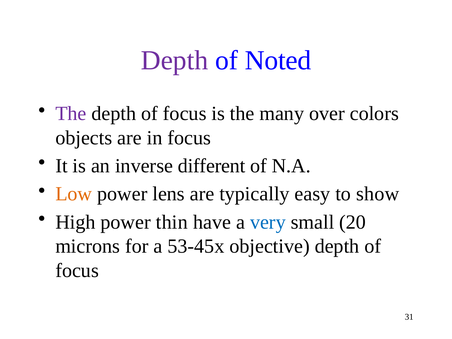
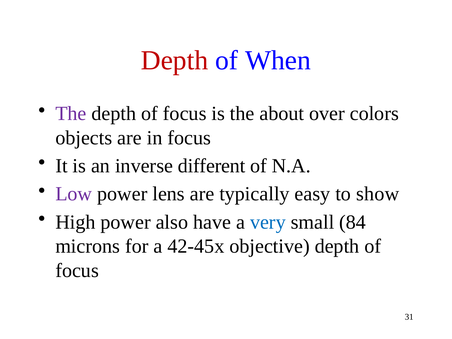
Depth colour: purple -> red (175, 60)
Noted: Noted -> When (278, 60)
many: many -> about (282, 114)
Low colour: orange -> purple (74, 194)
thin: thin -> also (172, 222)
20: 20 -> 84 (353, 222)
53-45x: 53-45x -> 42-45x (196, 246)
